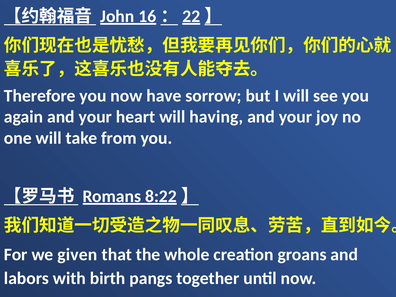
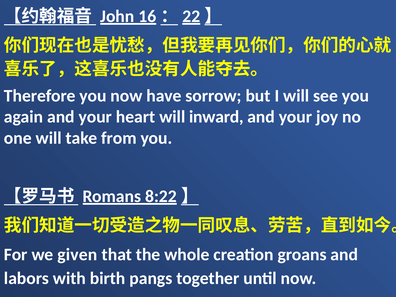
having: having -> inward (216, 117)
